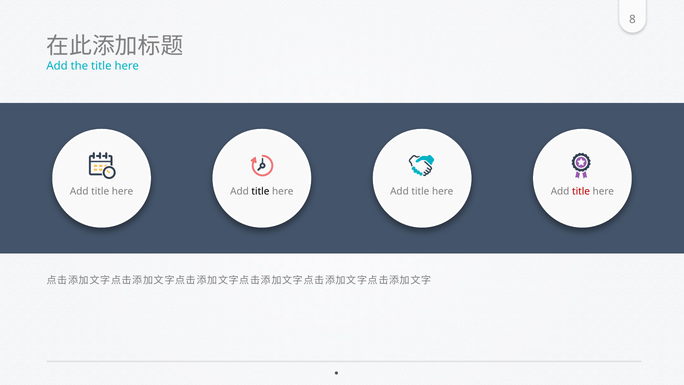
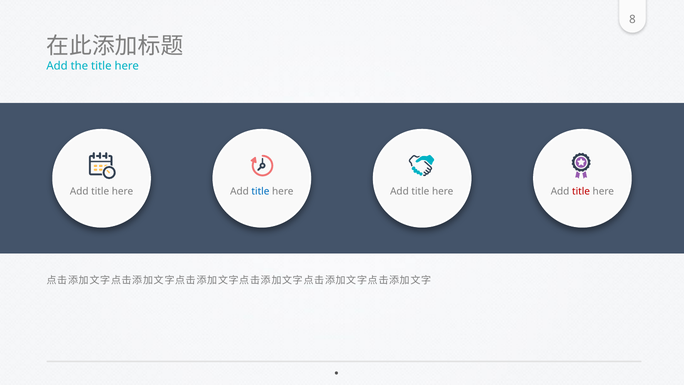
title colour: black -> blue (260, 191)
